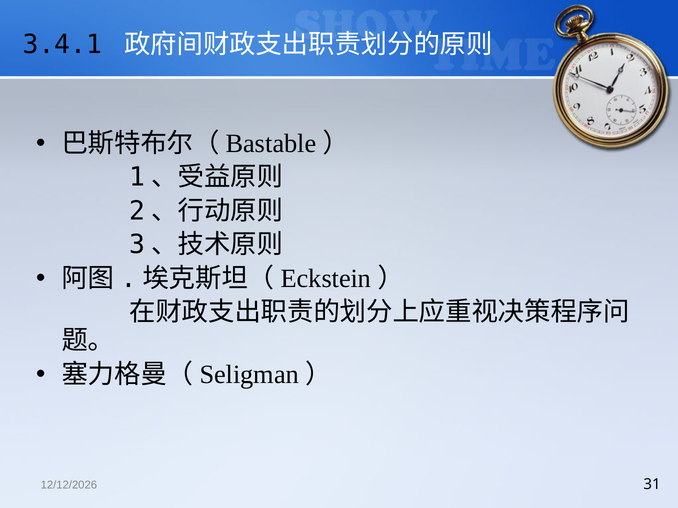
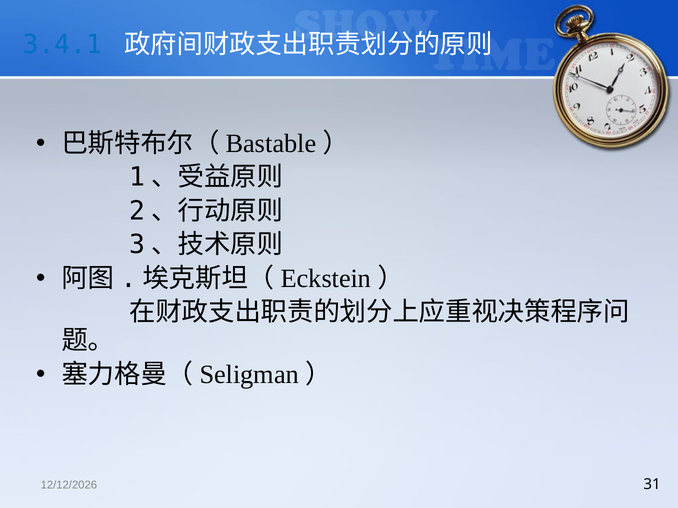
3.4.1 colour: black -> blue (62, 45)
